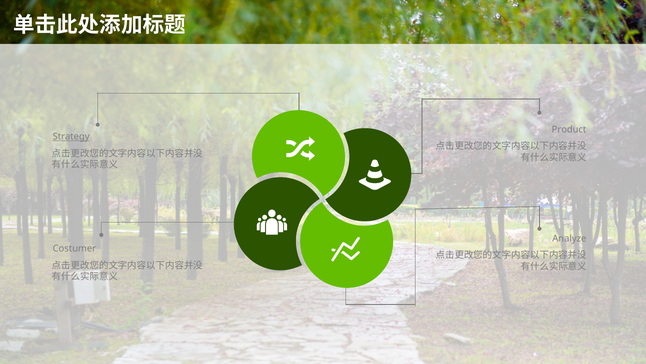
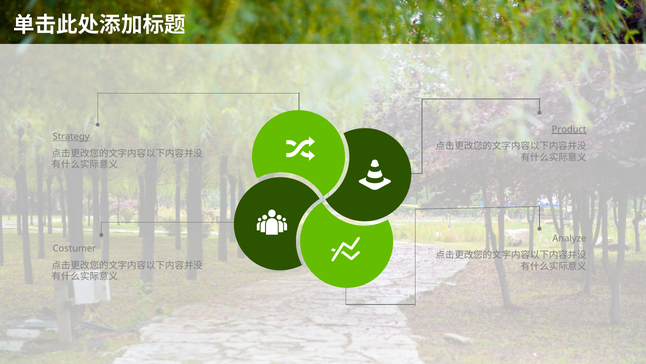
Product underline: none -> present (569, 129)
